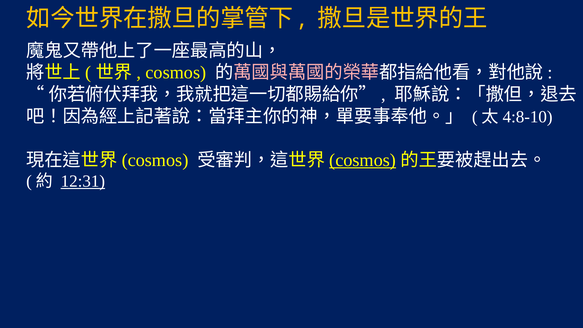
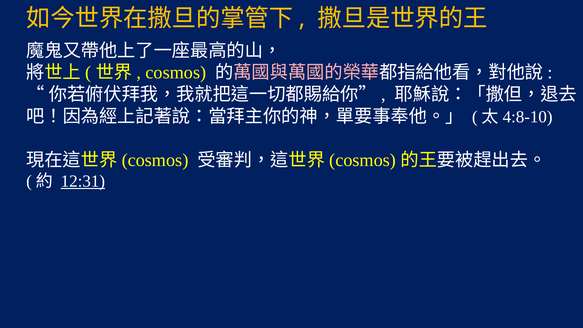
cosmos underline: present -> none (363, 160)
